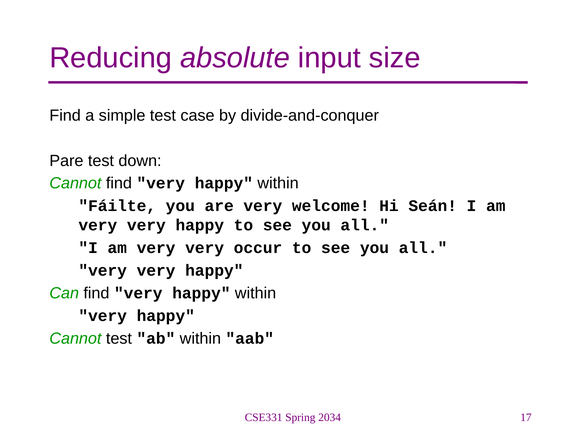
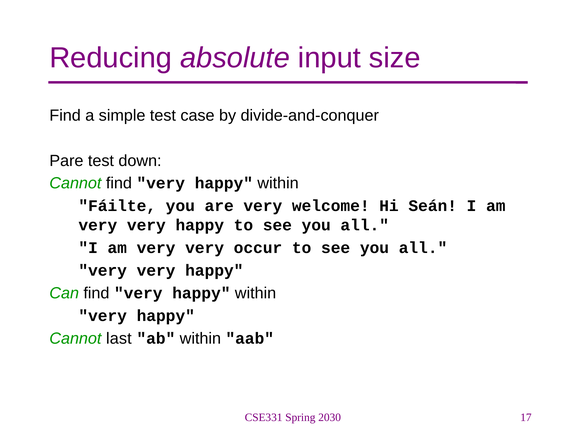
Cannot test: test -> last (119, 338)
2034: 2034 -> 2030 (330, 417)
